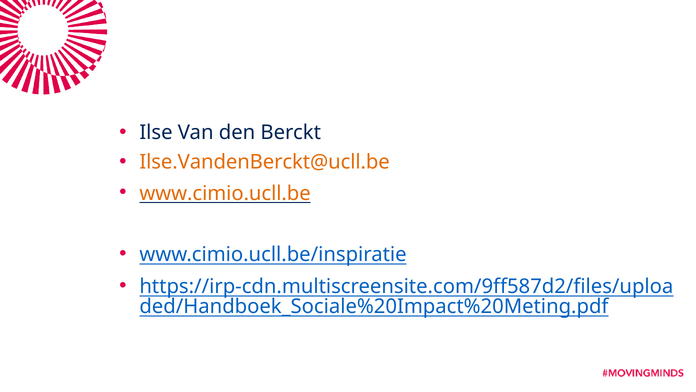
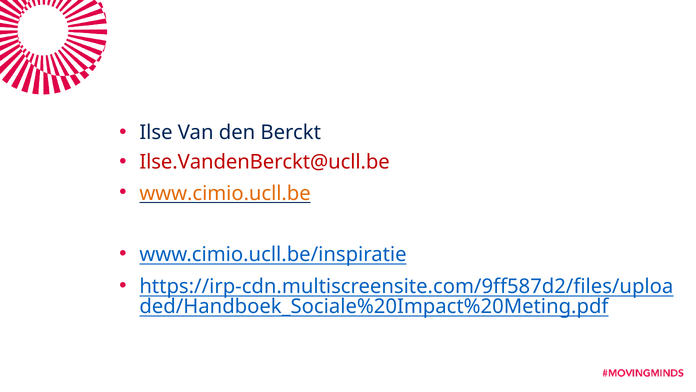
Ilse.VandenBerckt@ucll.be colour: orange -> red (265, 162)
